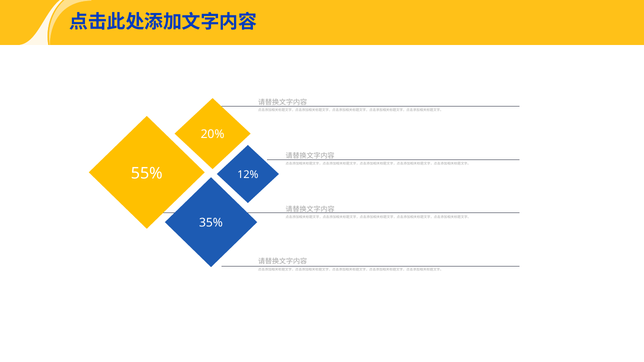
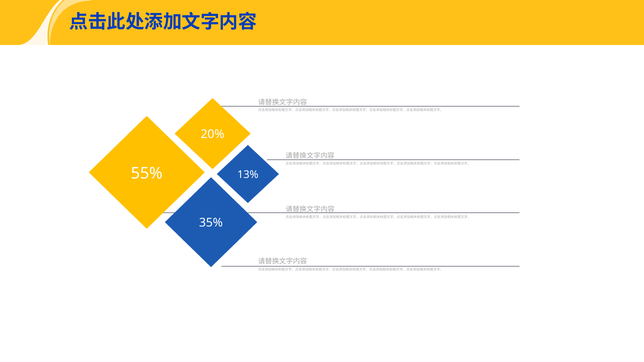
12%: 12% -> 13% (248, 175)
